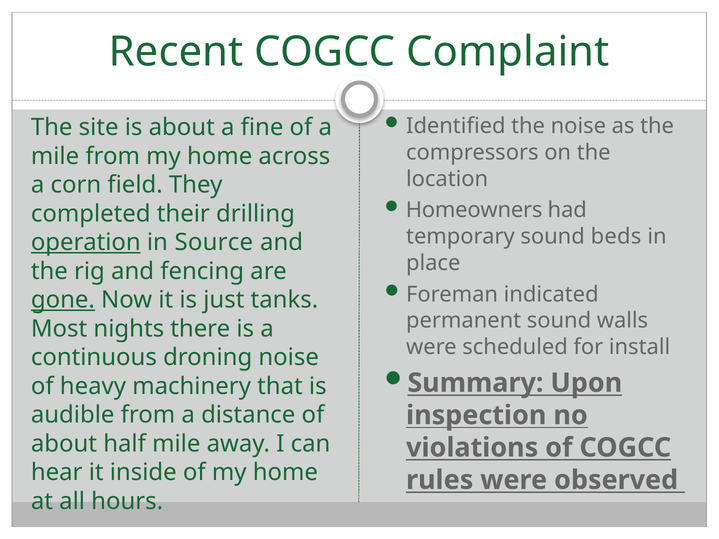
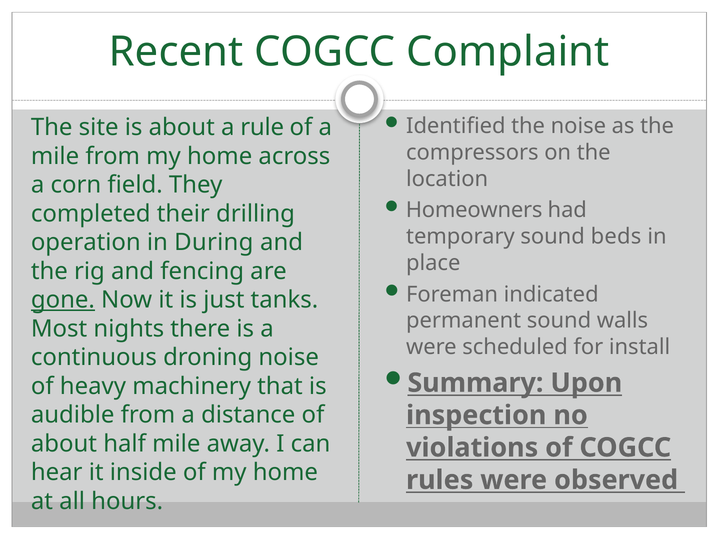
fine: fine -> rule (262, 128)
operation underline: present -> none (86, 243)
Source: Source -> During (214, 243)
